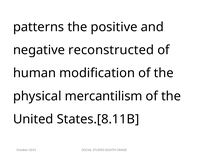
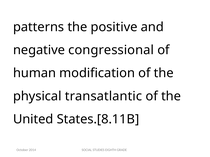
reconstructed: reconstructed -> congressional (111, 50)
mercantilism: mercantilism -> transatlantic (104, 96)
